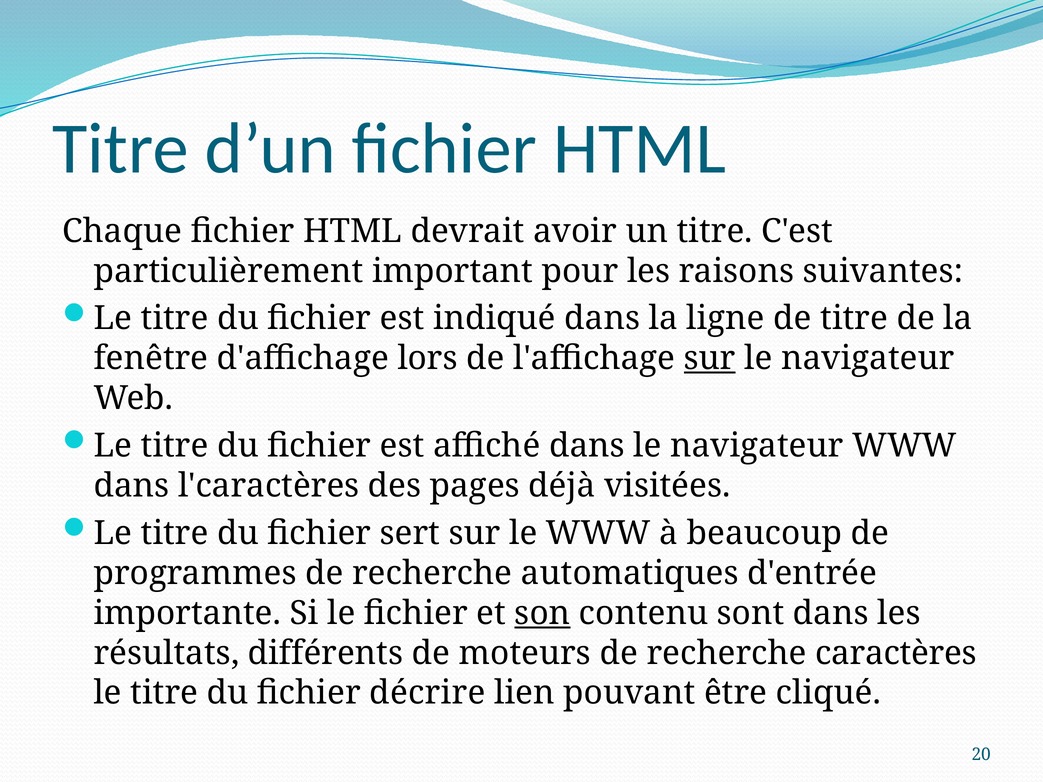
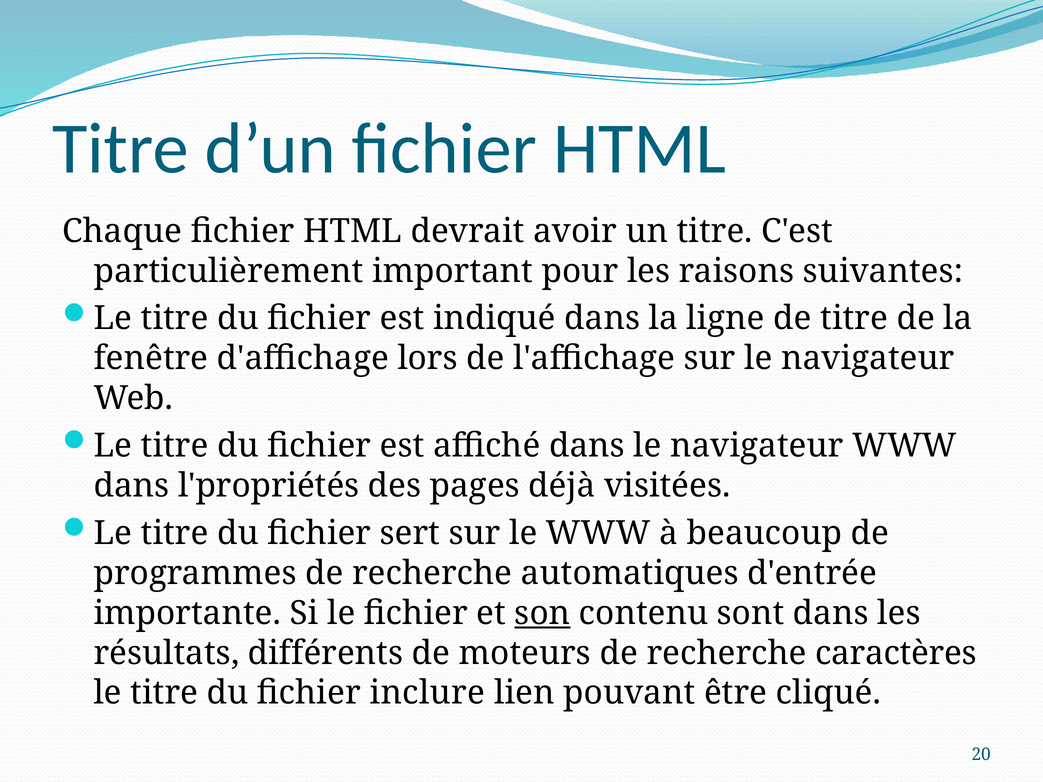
sur underline: present -> none (710, 359)
l'caractères: l'caractères -> l'propriétés (269, 486)
décrire: décrire -> inclure (427, 693)
